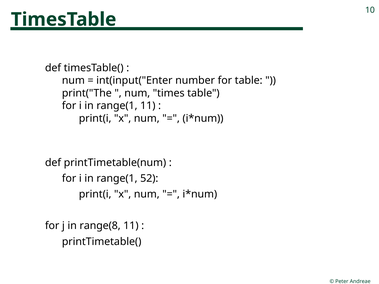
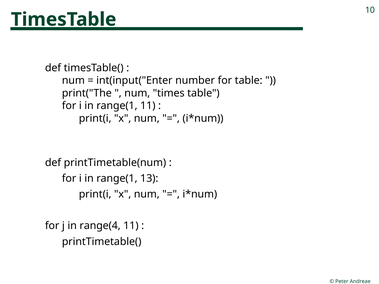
52: 52 -> 13 (149, 179)
range(8: range(8 -> range(4 (100, 226)
